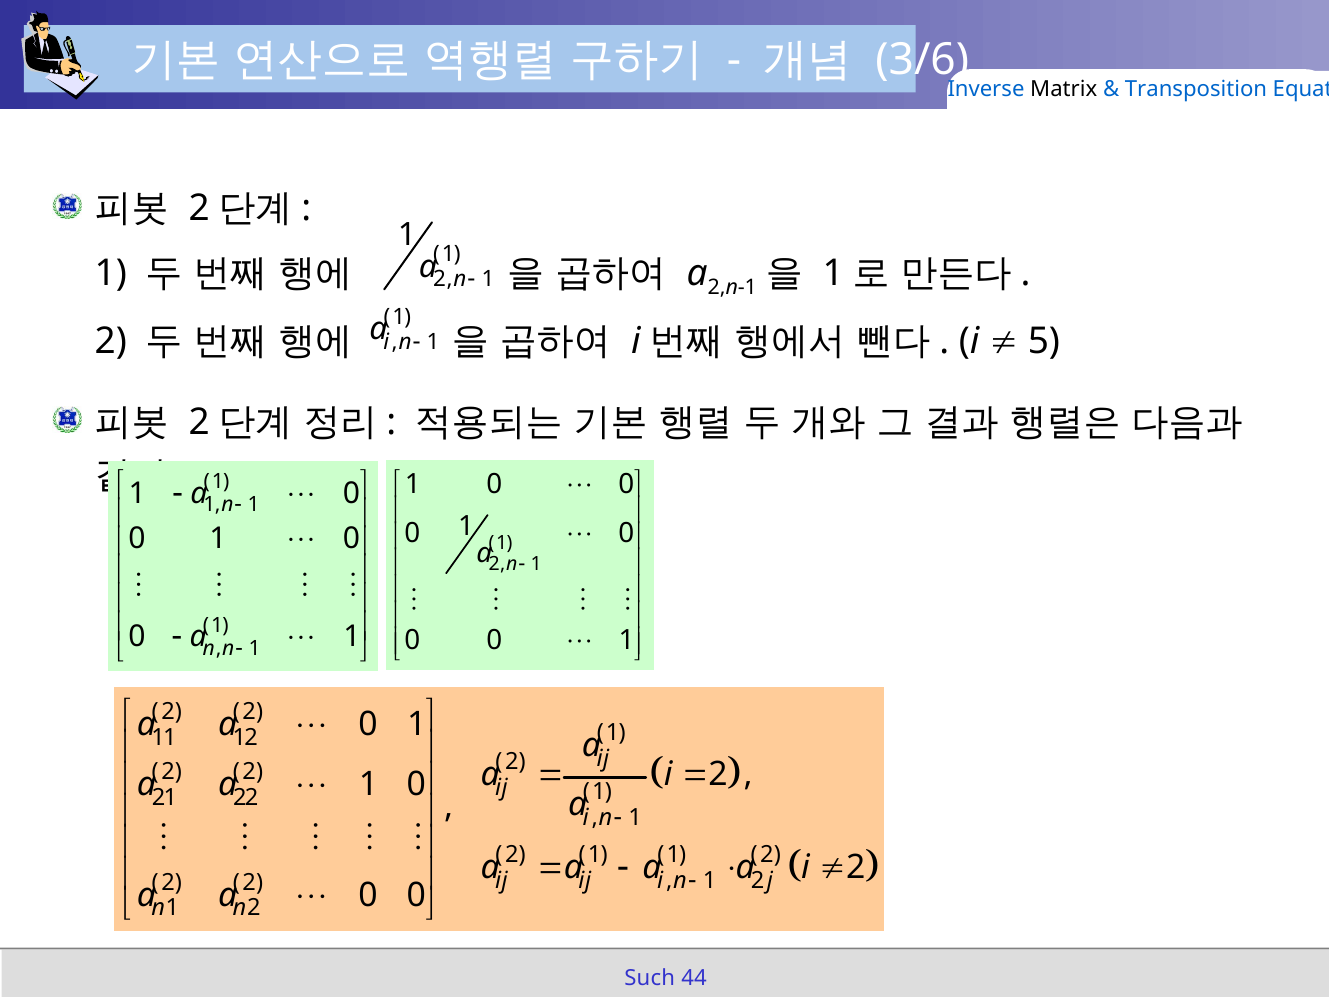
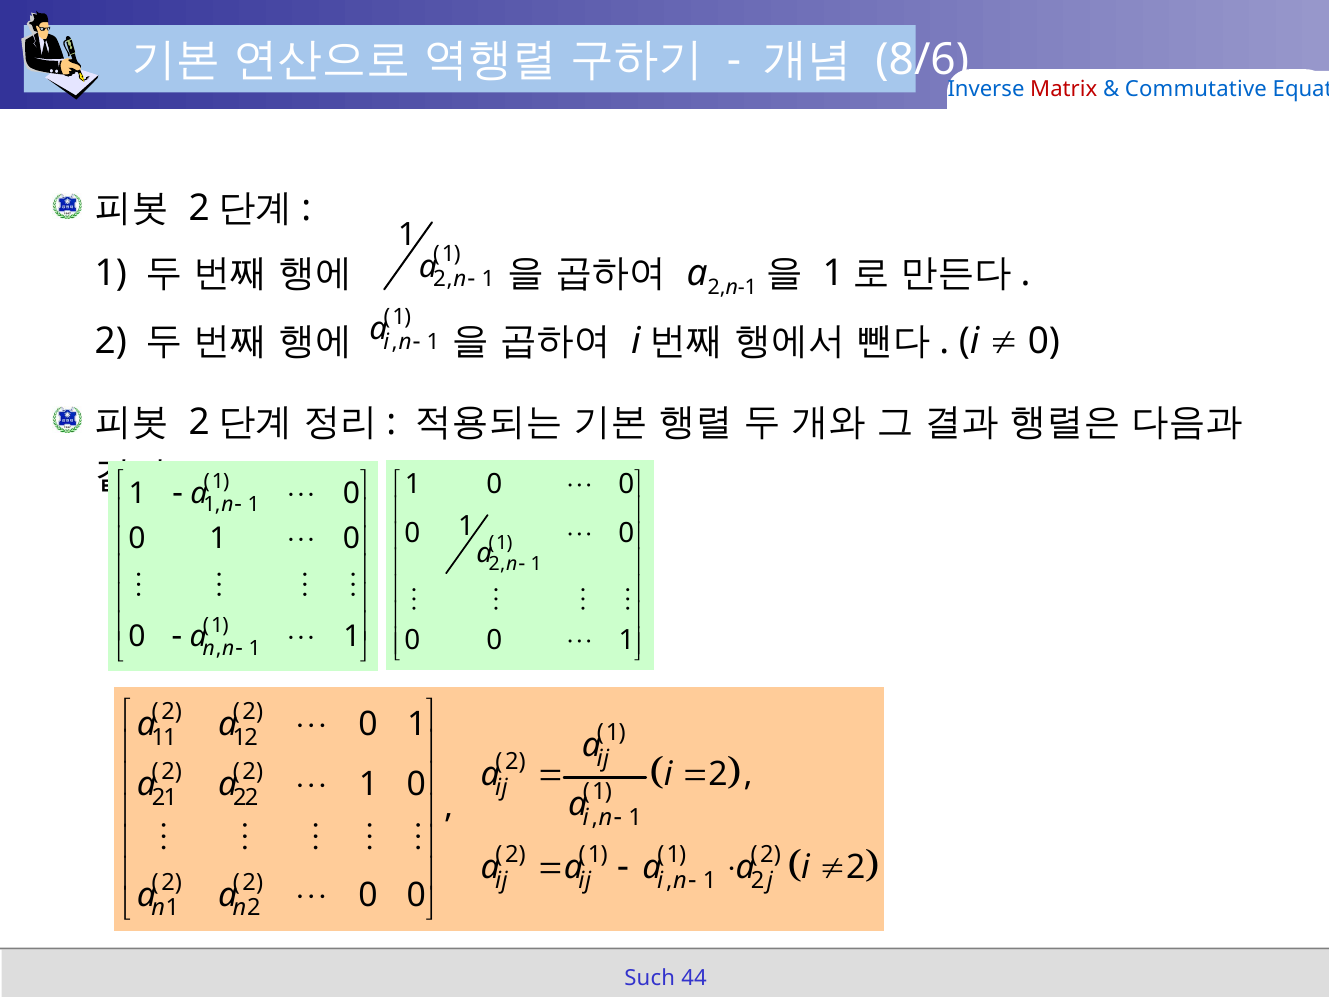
3/6: 3/6 -> 8/6 (922, 60)
Matrix colour: black -> red (1064, 89)
Transposition: Transposition -> Commutative (1196, 89)
5: 5 -> 0 (1044, 341)
